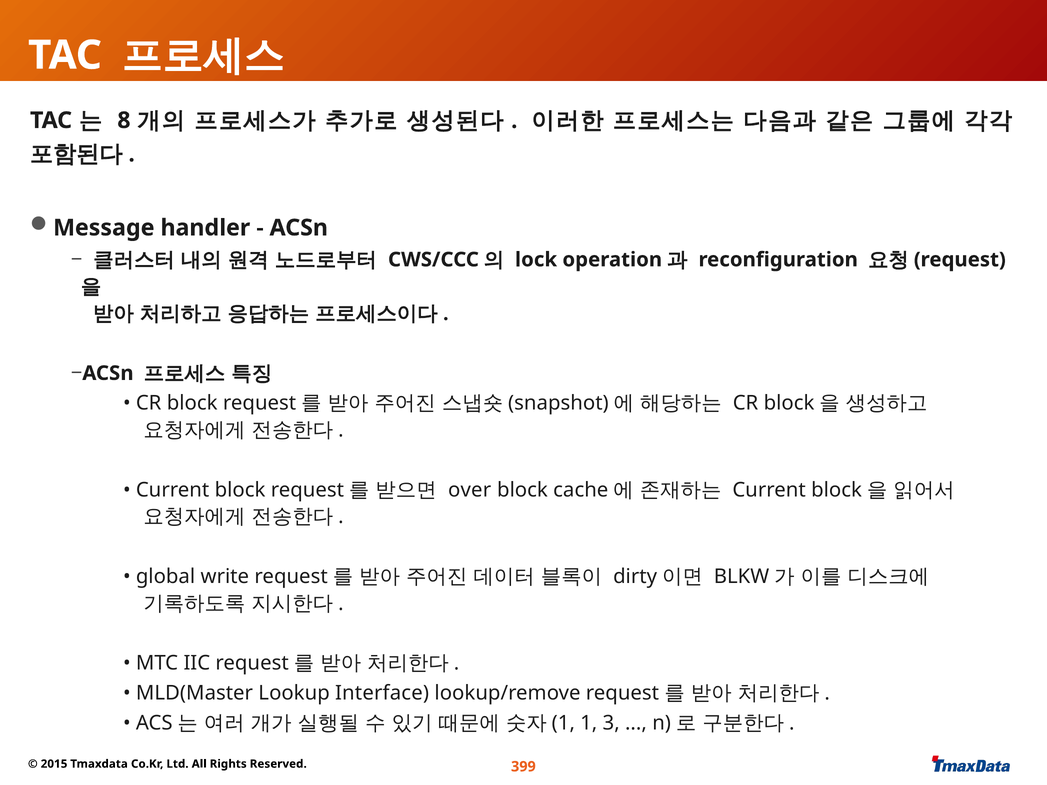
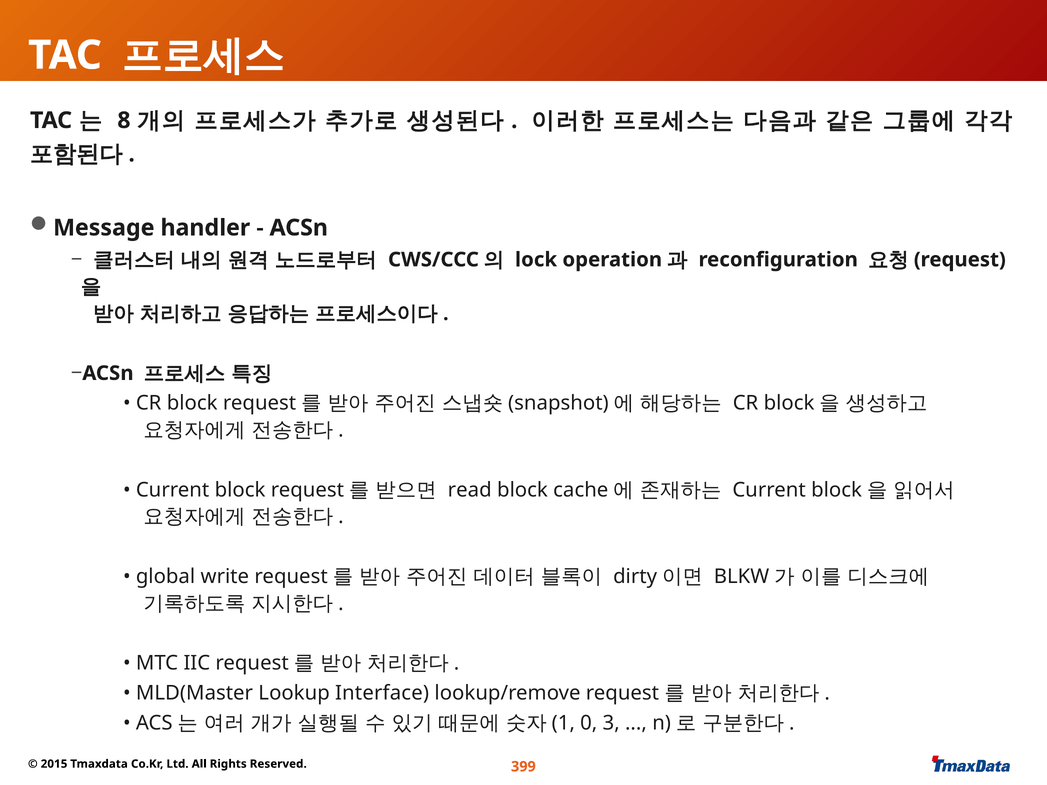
over: over -> read (470, 490)
1: 1 -> 0 (589, 723)
